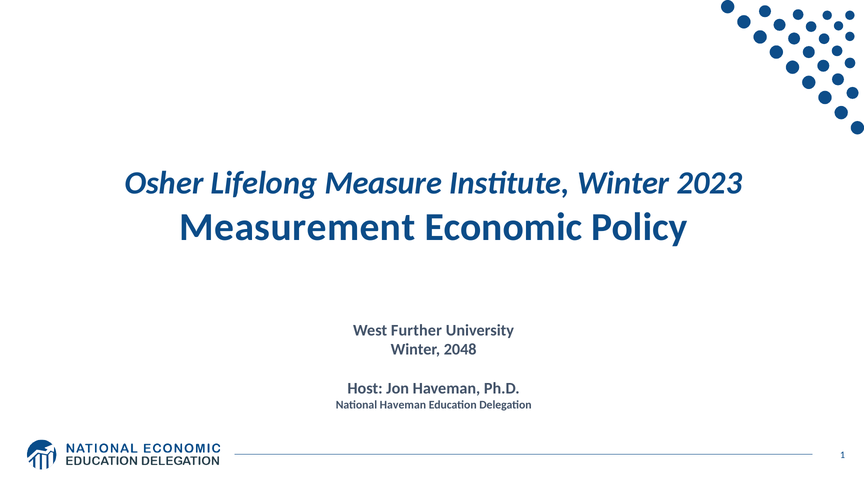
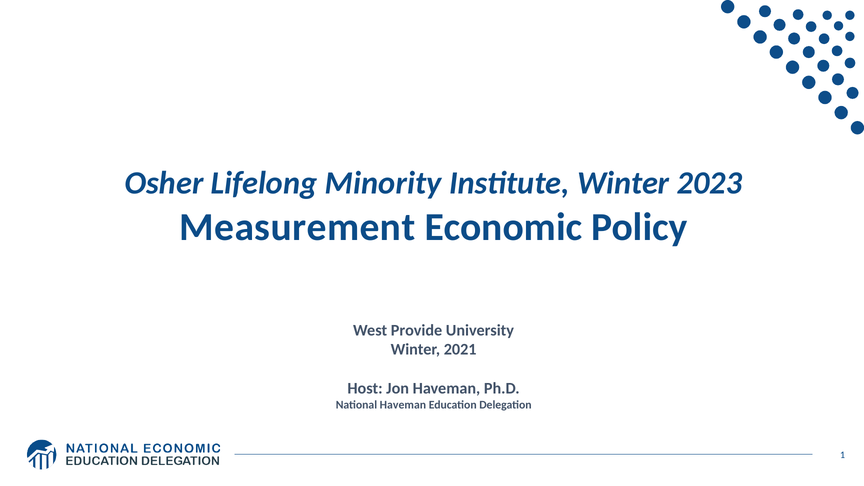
Measure: Measure -> Minority (383, 183)
Further: Further -> Provide (417, 330)
2048: 2048 -> 2021 (460, 350)
